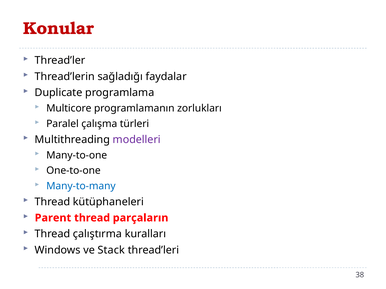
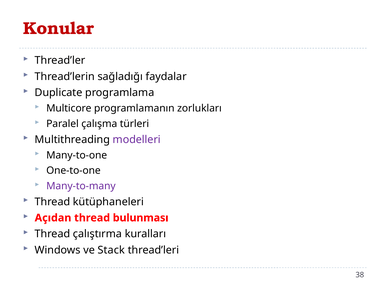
Many-to-many colour: blue -> purple (81, 186)
Parent: Parent -> Açıdan (53, 218)
parçaların: parçaların -> bulunması (141, 218)
